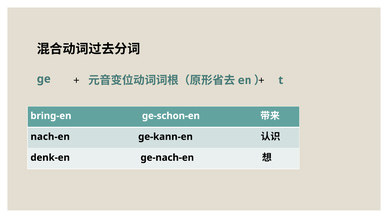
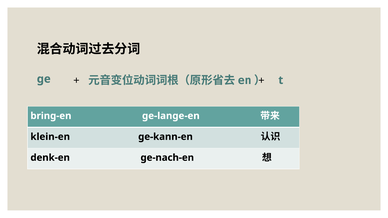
ge-schon-en: ge-schon-en -> ge-lange-en (171, 116)
nach-en: nach-en -> klein-en (50, 137)
